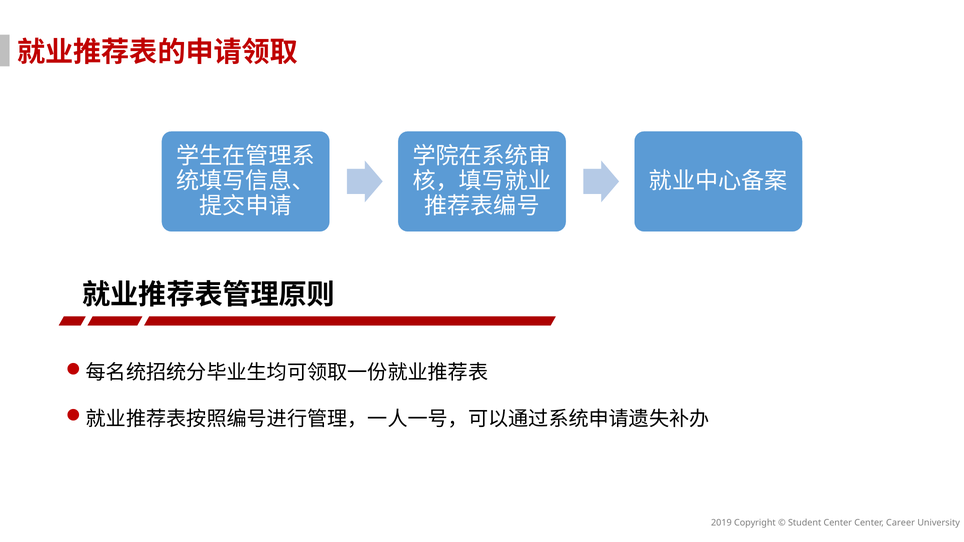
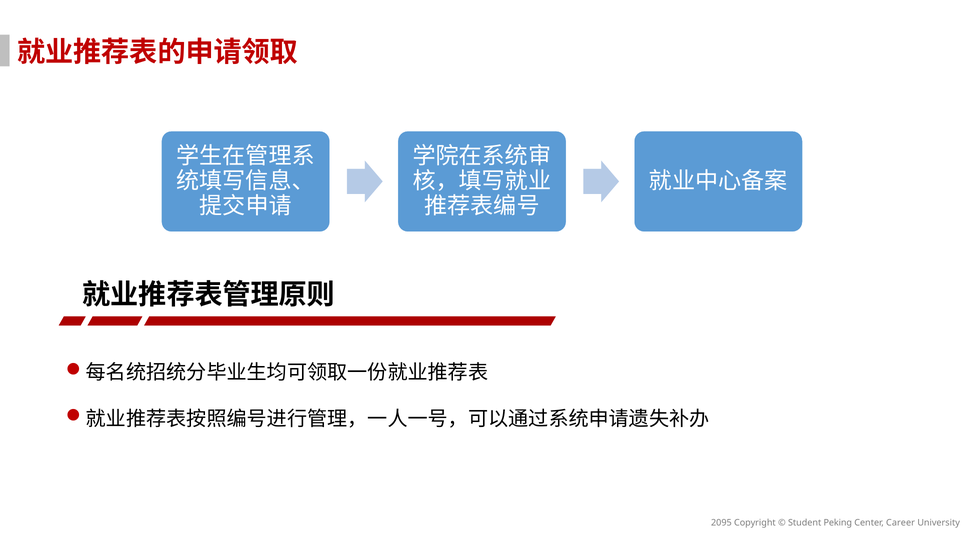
2019: 2019 -> 2095 (721, 523)
Student Center: Center -> Peking (838, 523)
